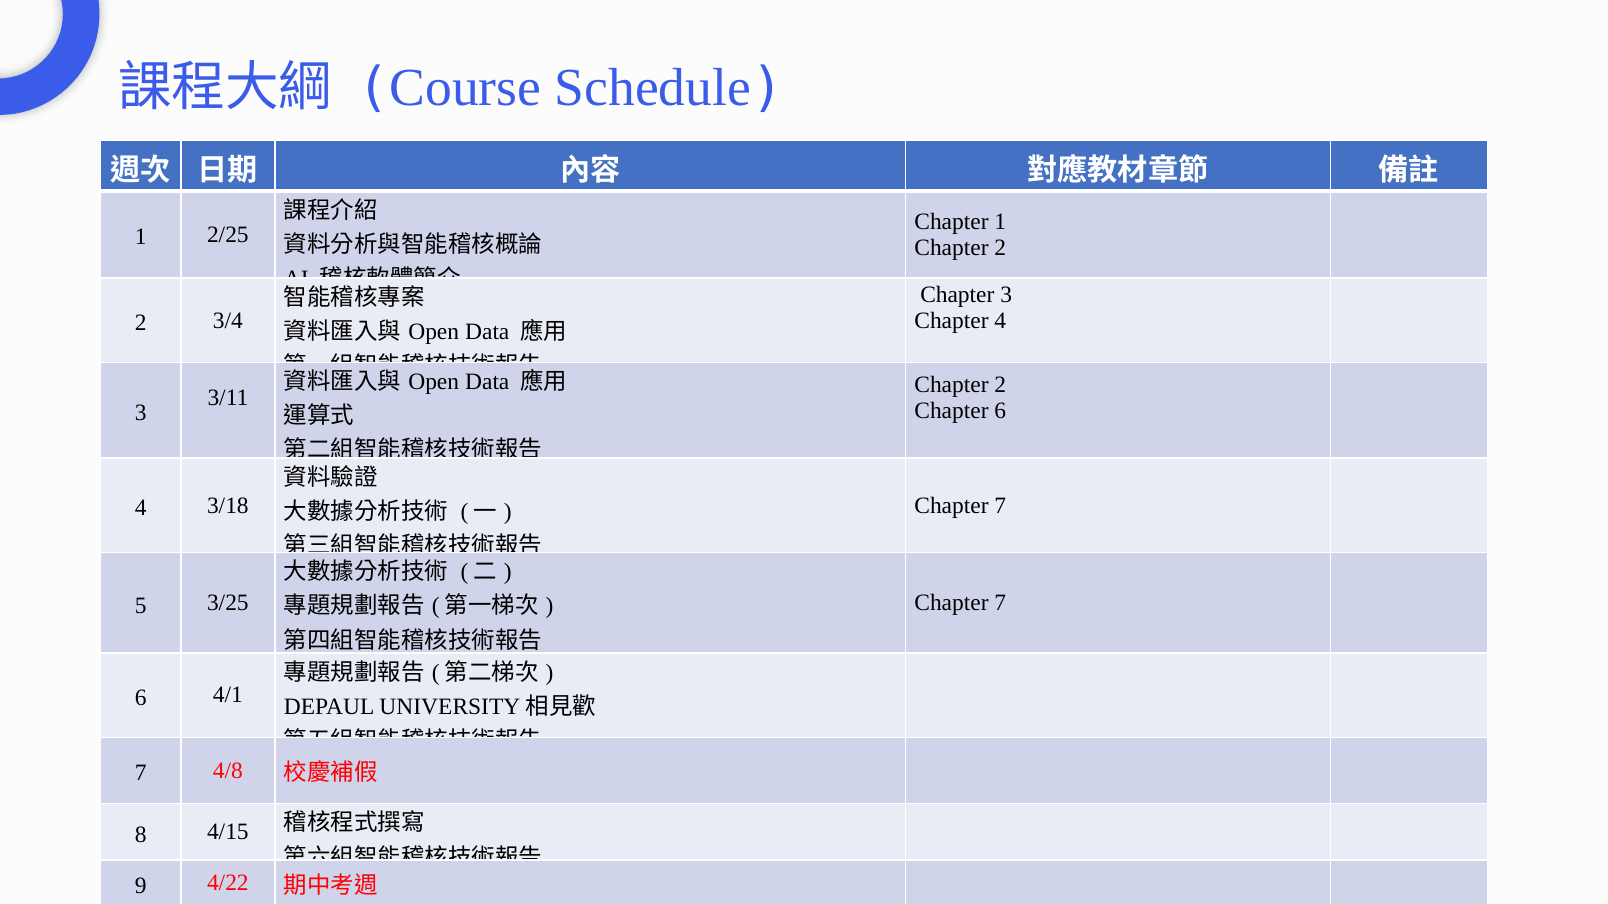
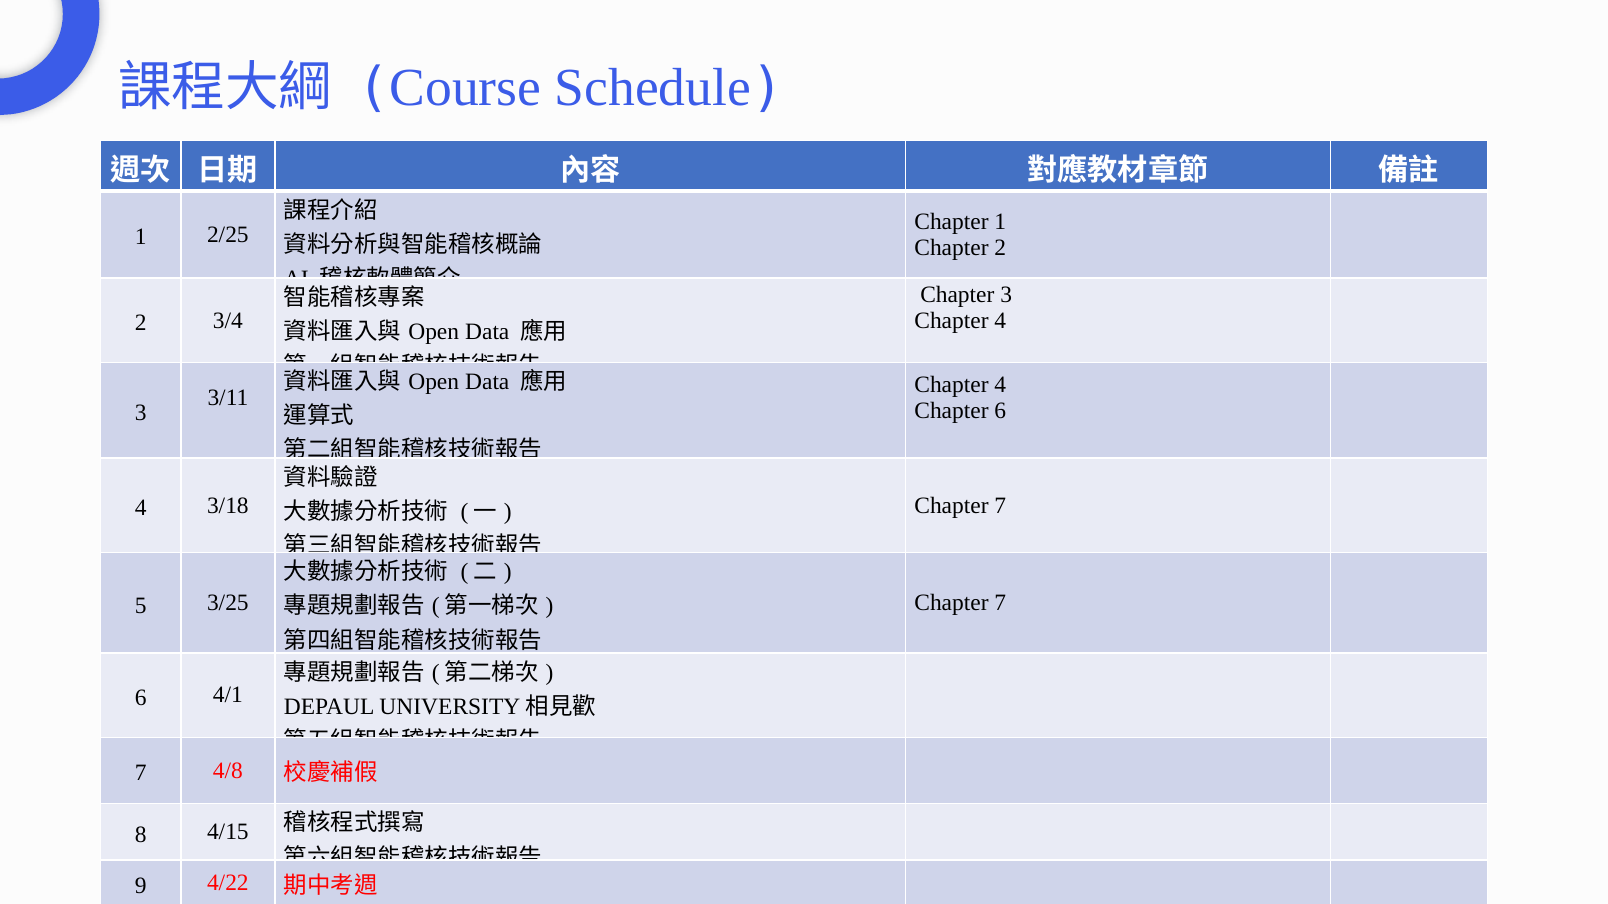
2: 2 -> 4 (1000, 385)
